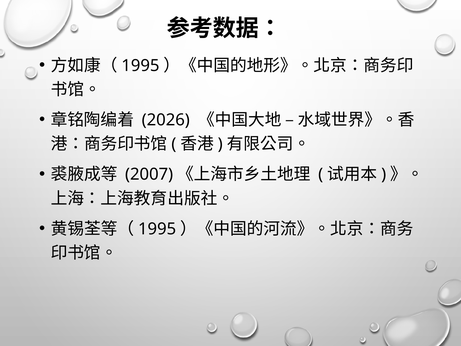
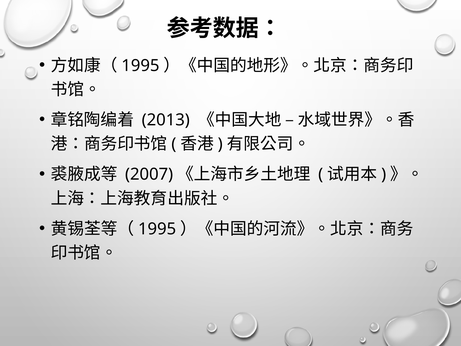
2026: 2026 -> 2013 (166, 120)
